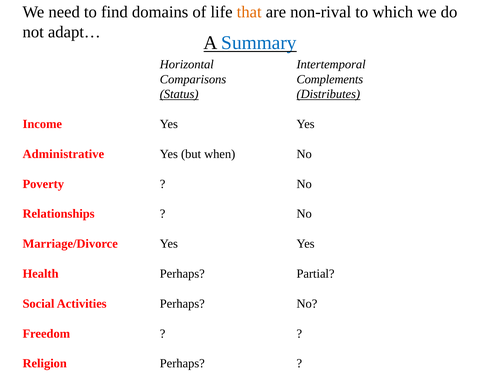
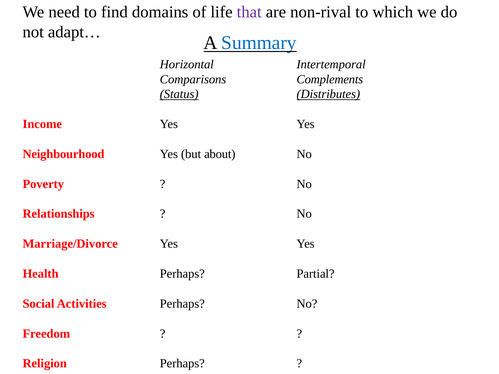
that colour: orange -> purple (249, 12)
Administrative: Administrative -> Neighbourhood (63, 154)
when: when -> about (220, 154)
